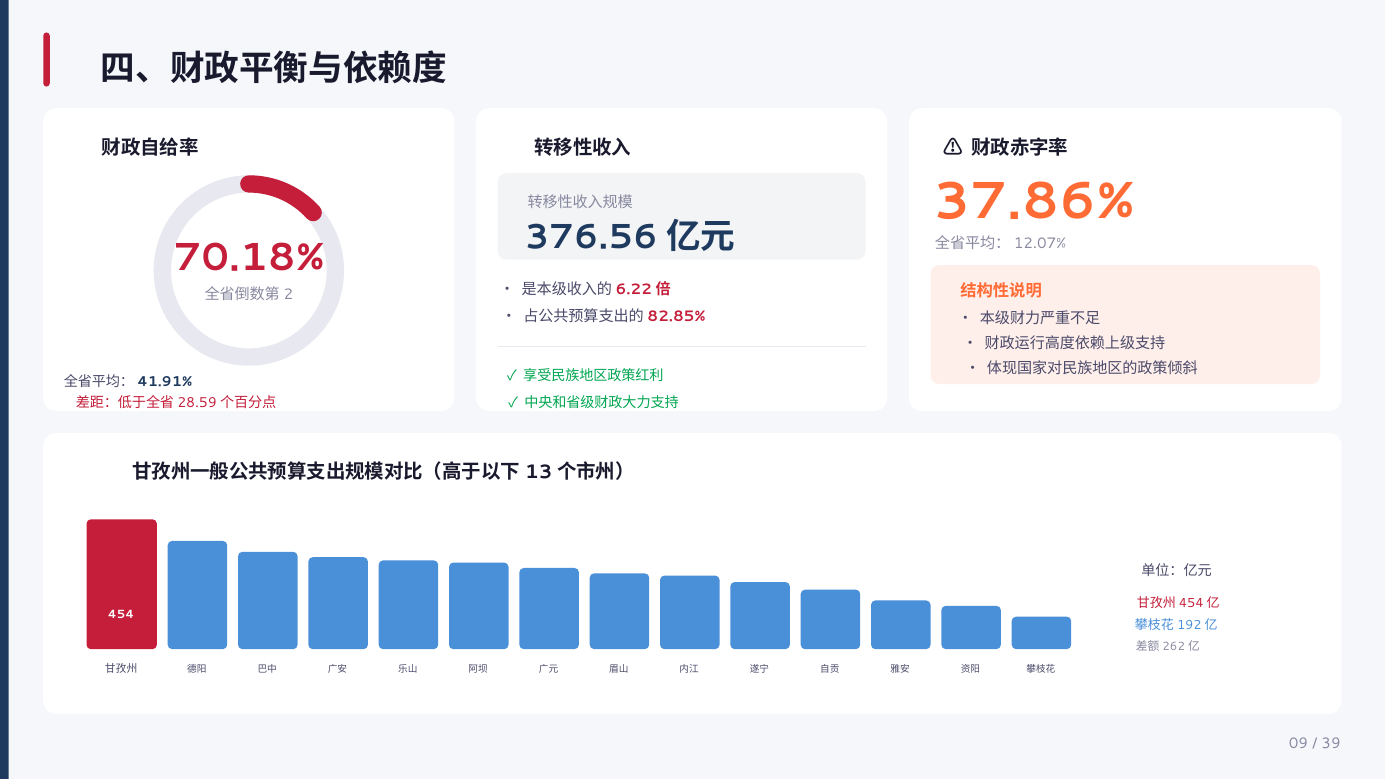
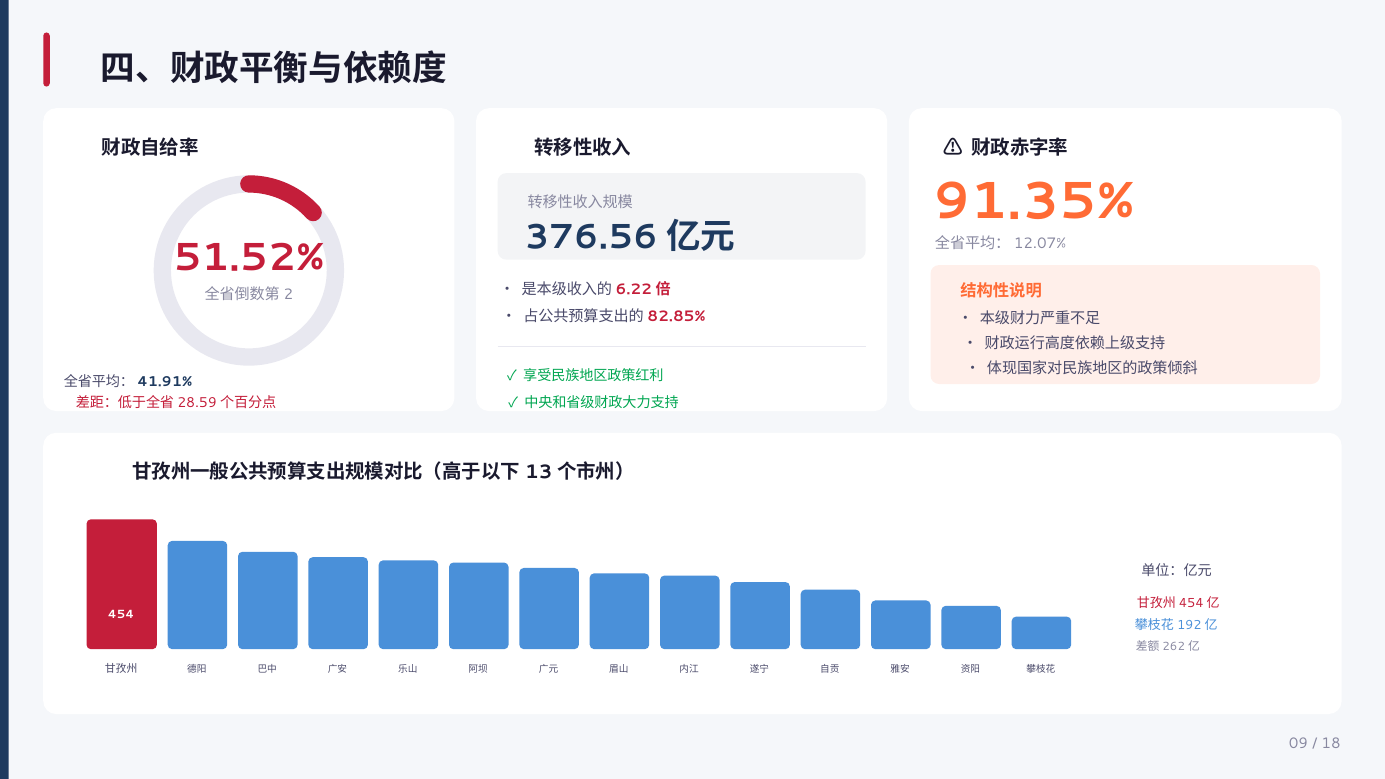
37.86%: 37.86% -> 91.35% (1034, 202)
70.18%: 70.18% -> 51.52% (249, 258)
39: 39 -> 18 (1331, 744)
